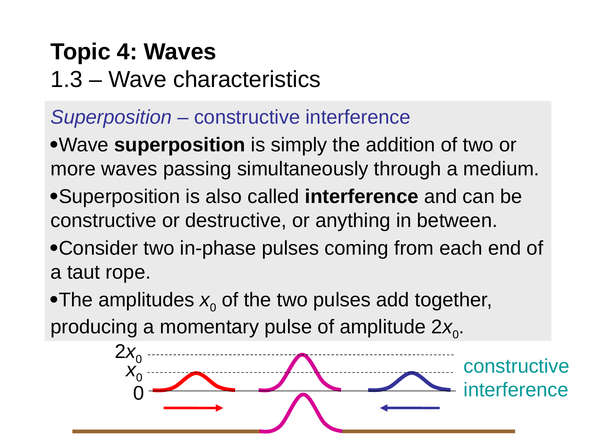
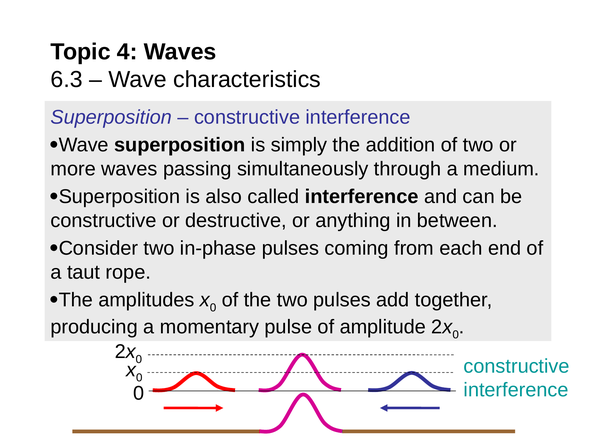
1.3: 1.3 -> 6.3 (67, 80)
